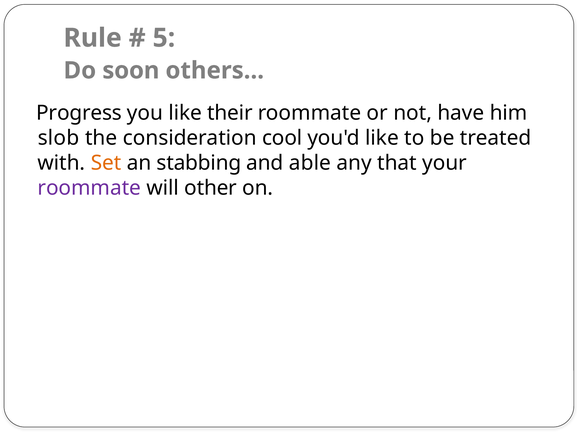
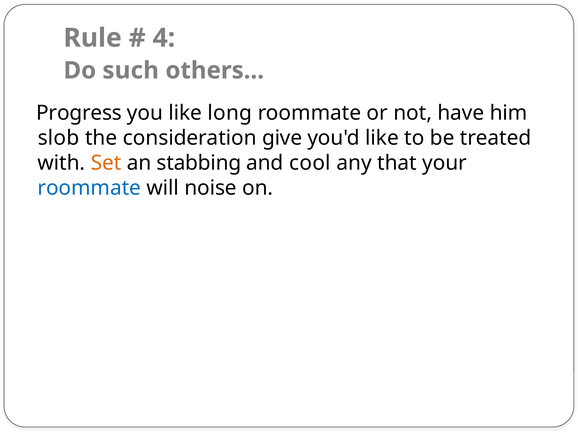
5: 5 -> 4 (164, 38)
soon: soon -> such (131, 71)
their: their -> long (230, 113)
cool: cool -> give (282, 138)
able: able -> cool (310, 163)
roommate colour: purple -> blue (89, 188)
other: other -> noise (211, 188)
